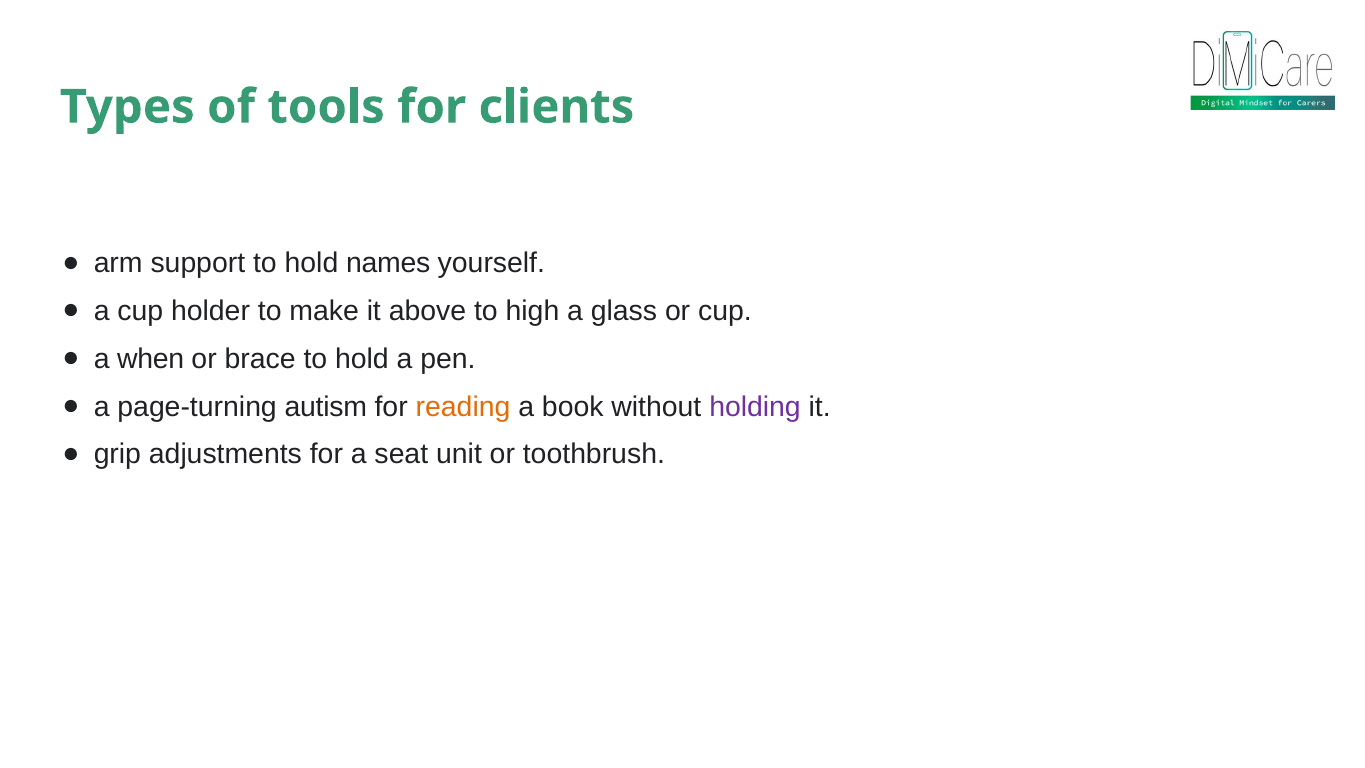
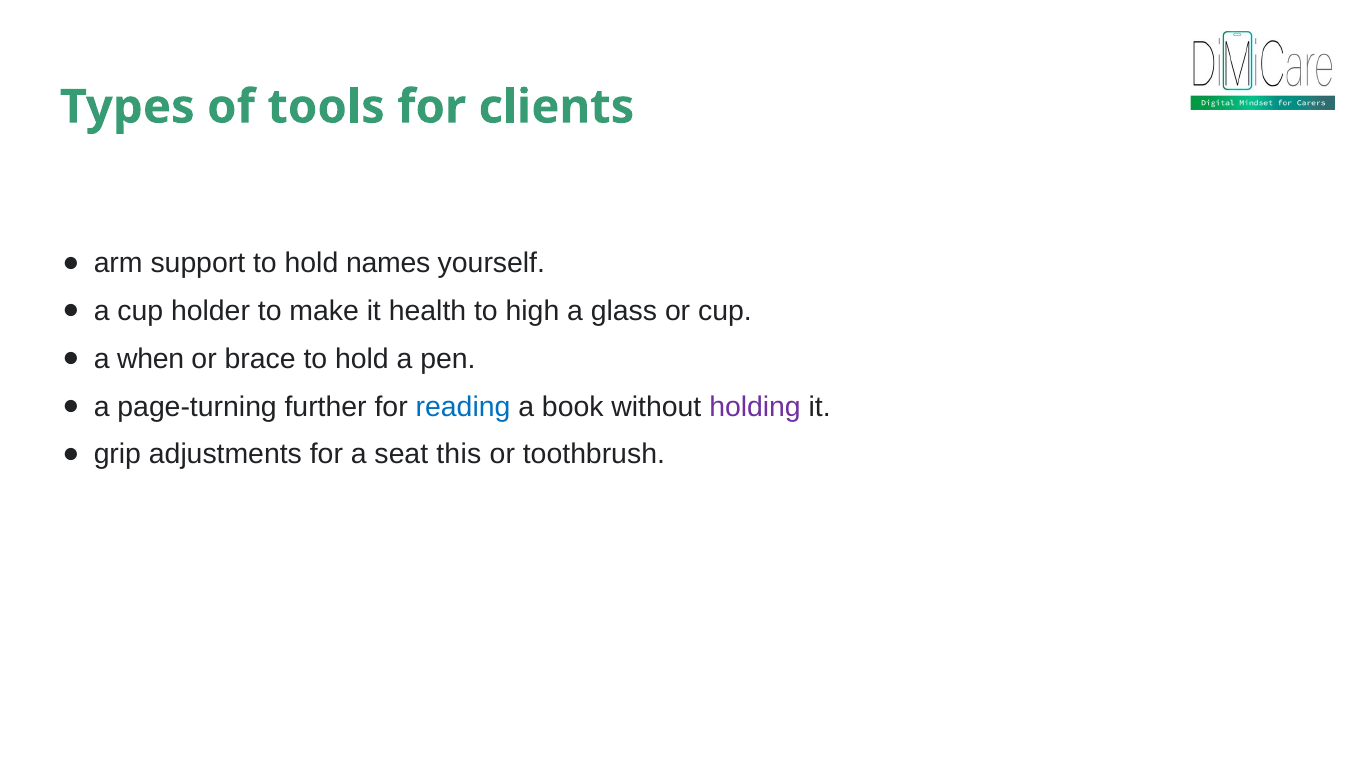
above: above -> health (428, 311)
autism: autism -> further (326, 407)
reading colour: orange -> blue (463, 407)
unit: unit -> this (459, 455)
